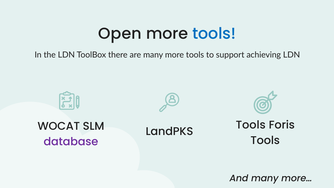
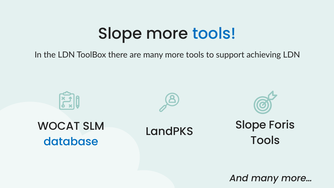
Open: Open -> Slope (120, 34)
Tools: Tools -> Slope (251, 125)
database colour: purple -> blue (71, 142)
